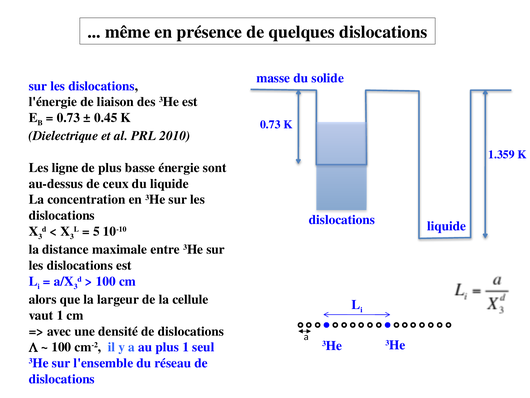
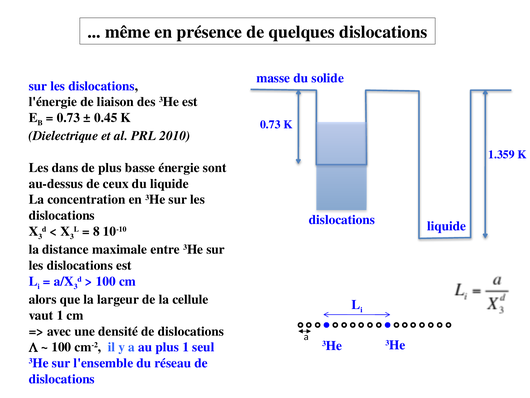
ligne: ligne -> dans (65, 168)
5: 5 -> 8 (96, 231)
